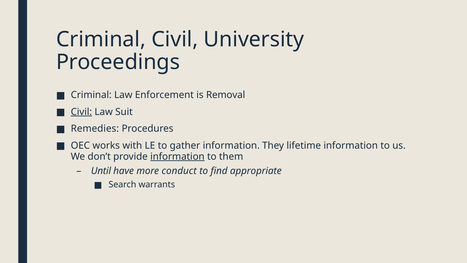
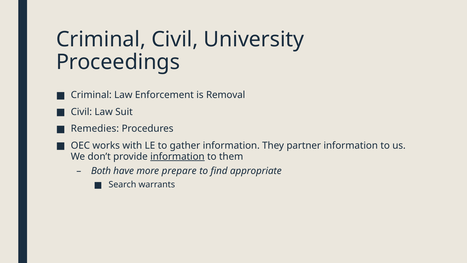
Civil underline: present -> none (81, 112)
lifetime: lifetime -> partner (304, 145)
Until: Until -> Both (101, 171)
conduct: conduct -> prepare (179, 171)
